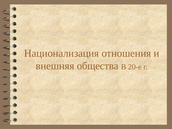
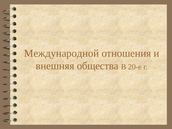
Национализация: Национализация -> Международной (61, 53)
